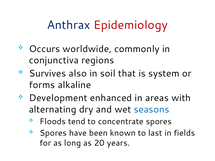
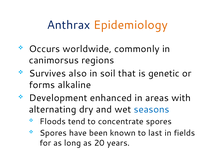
Epidemiology colour: red -> orange (131, 25)
conjunctiva: conjunctiva -> canimorsus (54, 60)
system: system -> genetic (164, 74)
